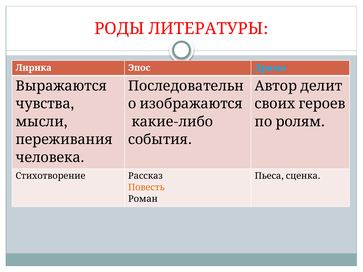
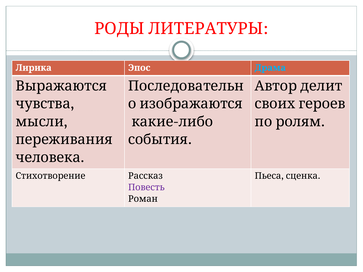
Повесть colour: orange -> purple (146, 188)
